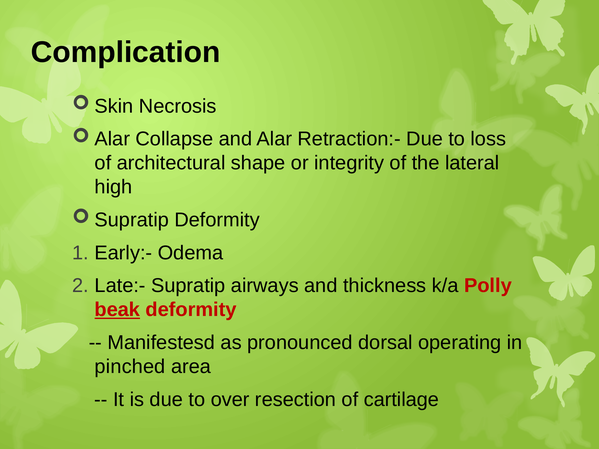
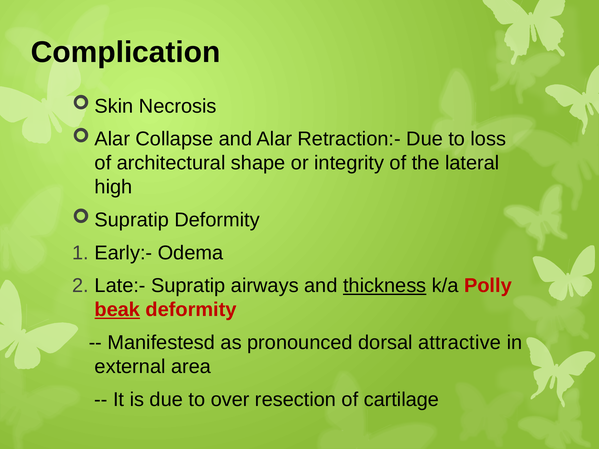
thickness underline: none -> present (385, 286)
operating: operating -> attractive (460, 343)
pinched: pinched -> external (130, 367)
